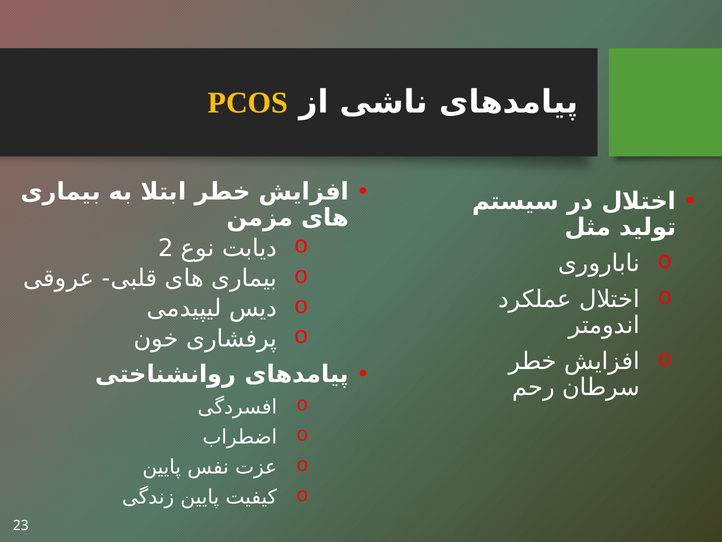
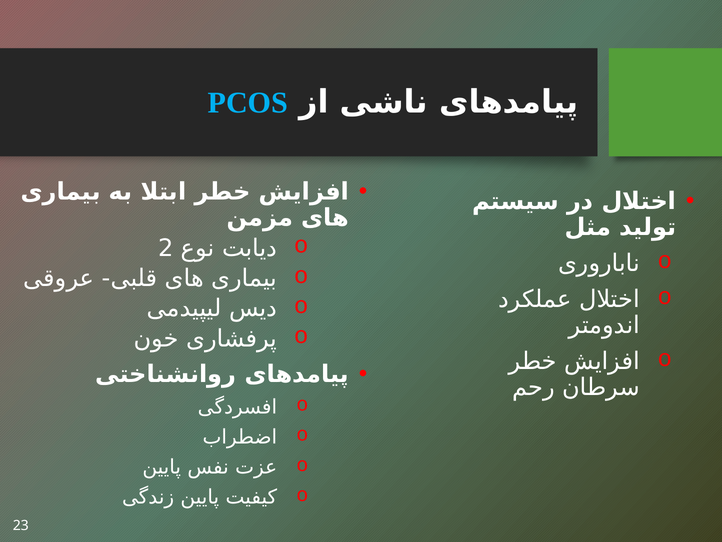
PCOS colour: yellow -> light blue (248, 103)
